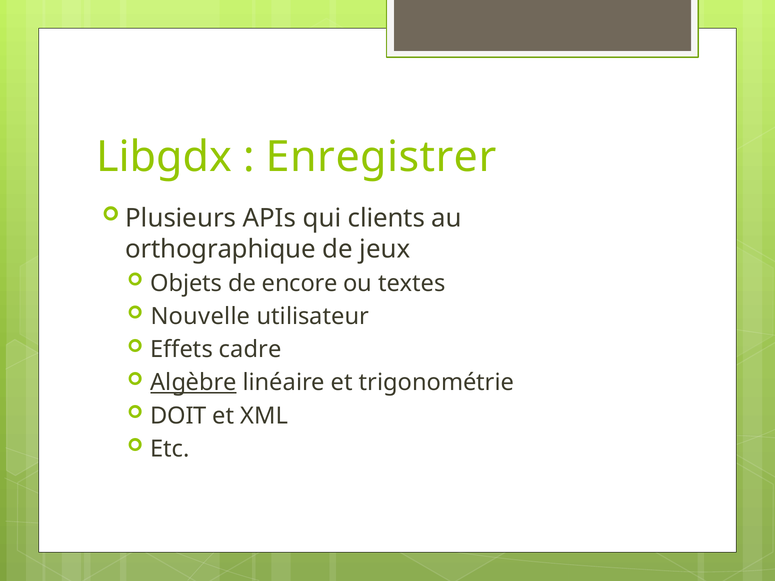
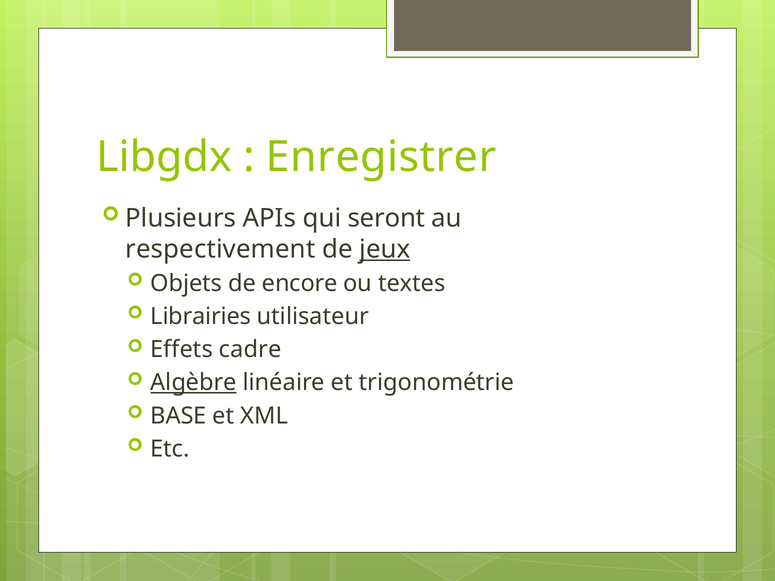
clients: clients -> seront (386, 218)
orthographique: orthographique -> respectivement (220, 249)
jeux underline: none -> present (385, 249)
Nouvelle: Nouvelle -> Librairies (201, 317)
DOIT: DOIT -> BASE (178, 416)
